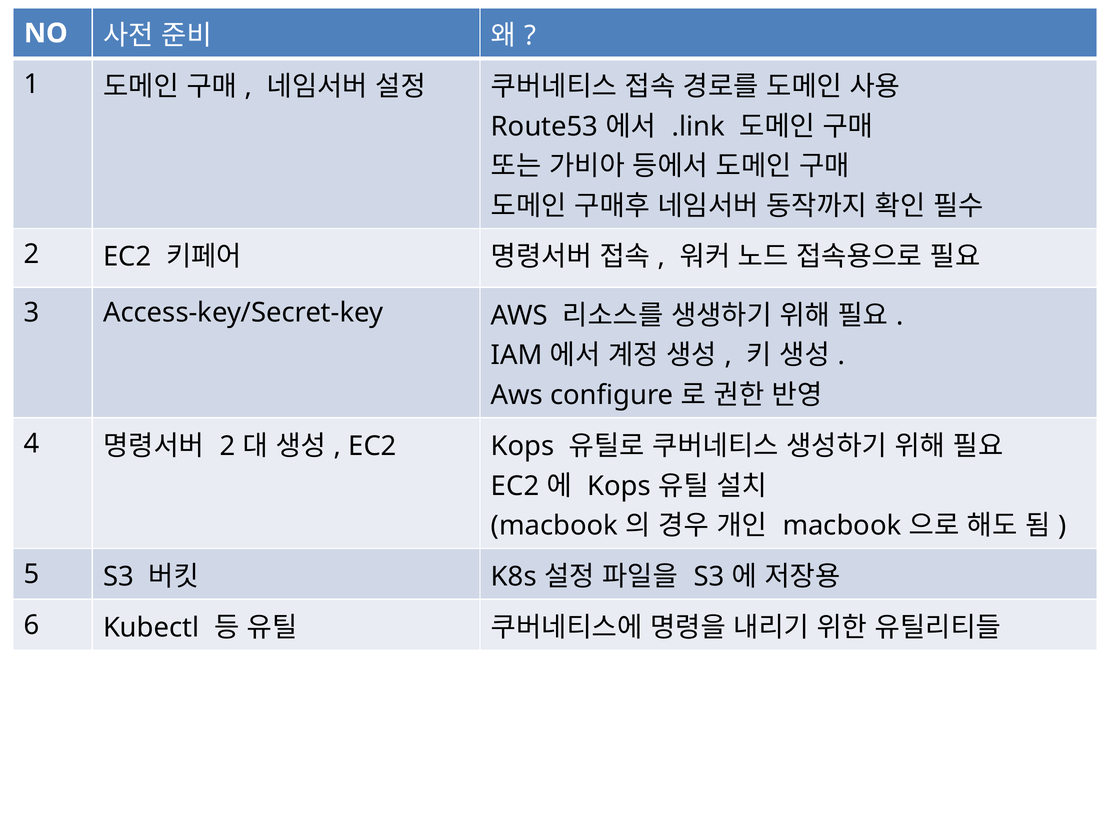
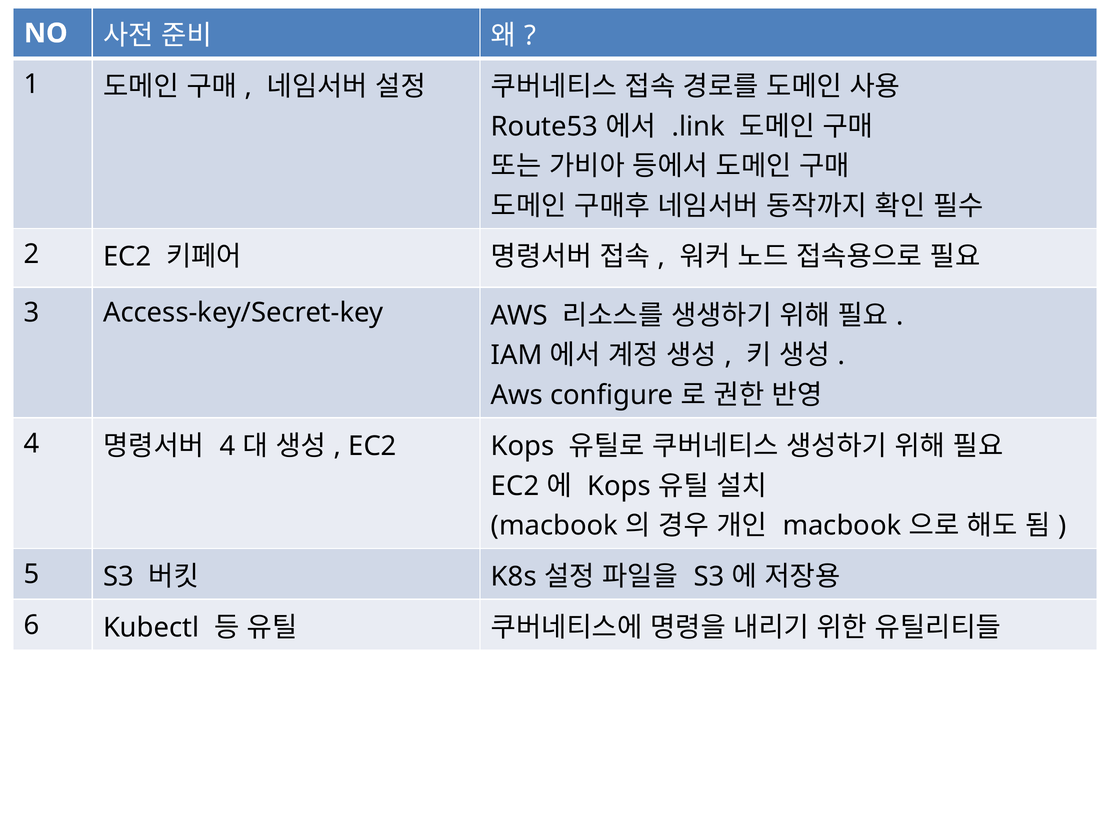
2: 2 -> 4 (228, 446)
